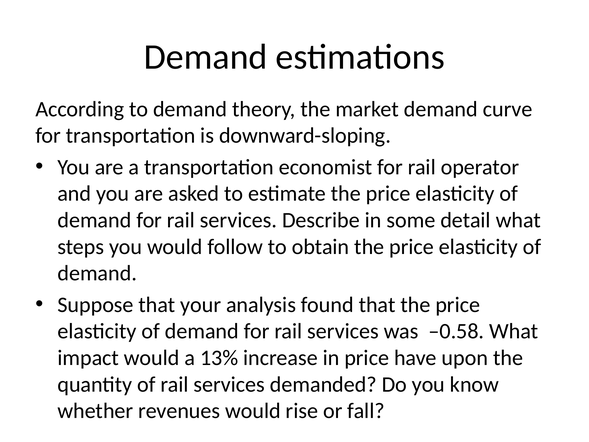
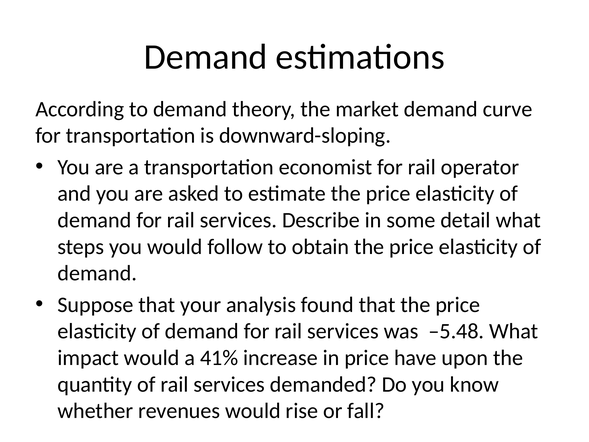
–0.58: –0.58 -> –5.48 (456, 331)
13%: 13% -> 41% (219, 358)
